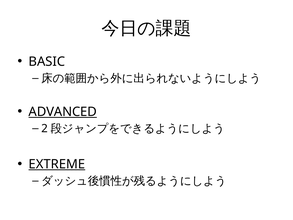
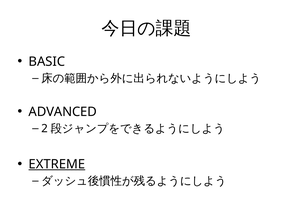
ADVANCED underline: present -> none (63, 112)
